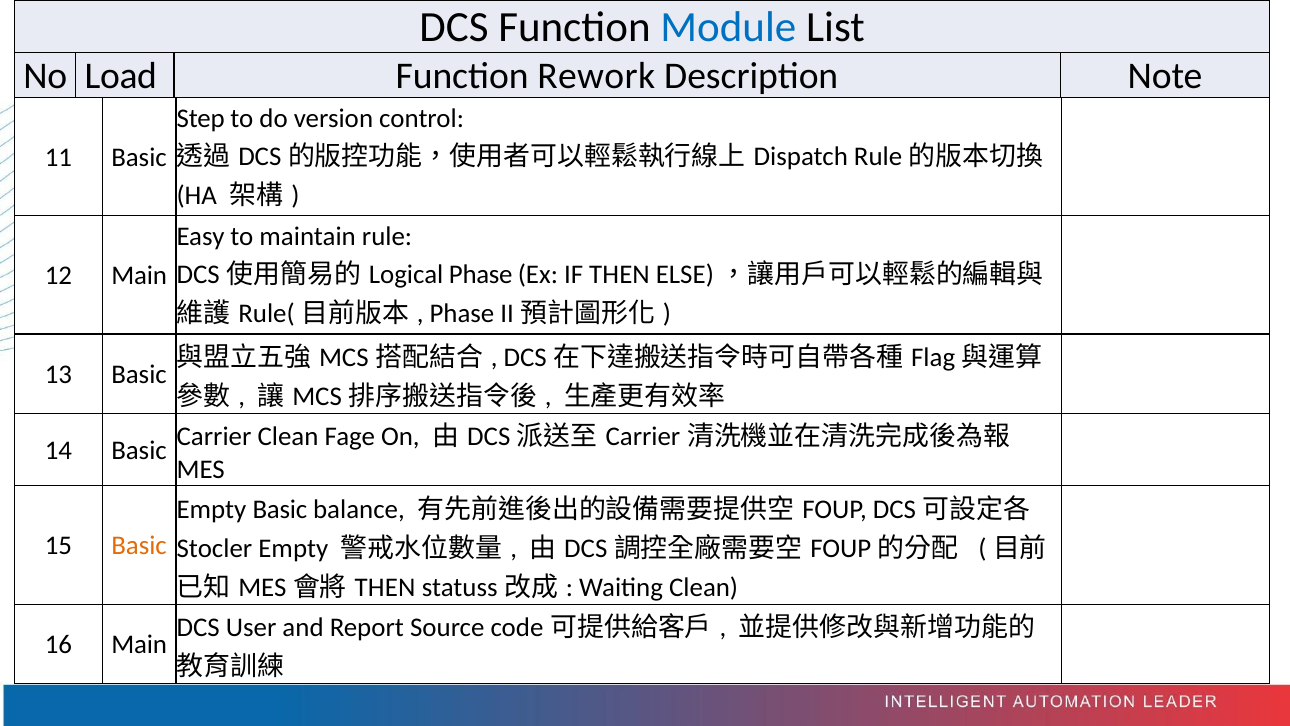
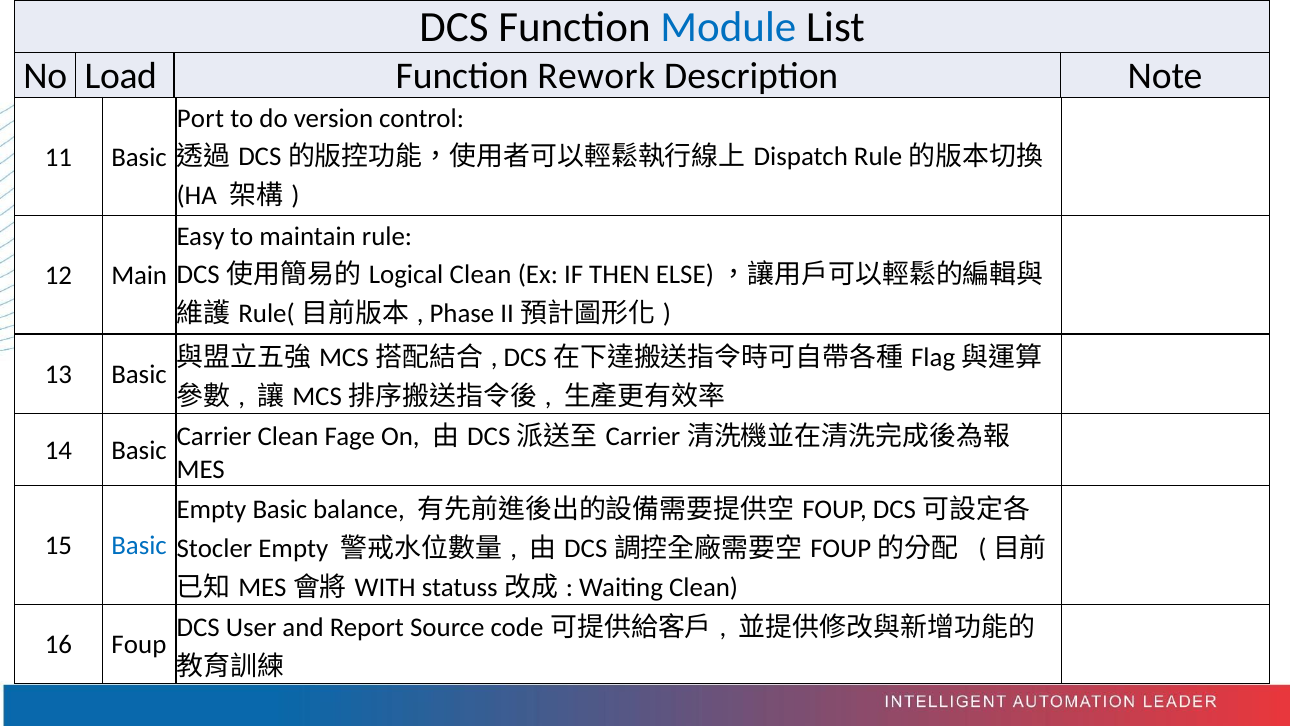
Step: Step -> Port (200, 118)
Phase: Phase -> Clean (480, 275)
Basic colour: orange -> blue (139, 545)
THEN: THEN -> WITH (385, 587)
16 Main: Main -> Foup (139, 644)
